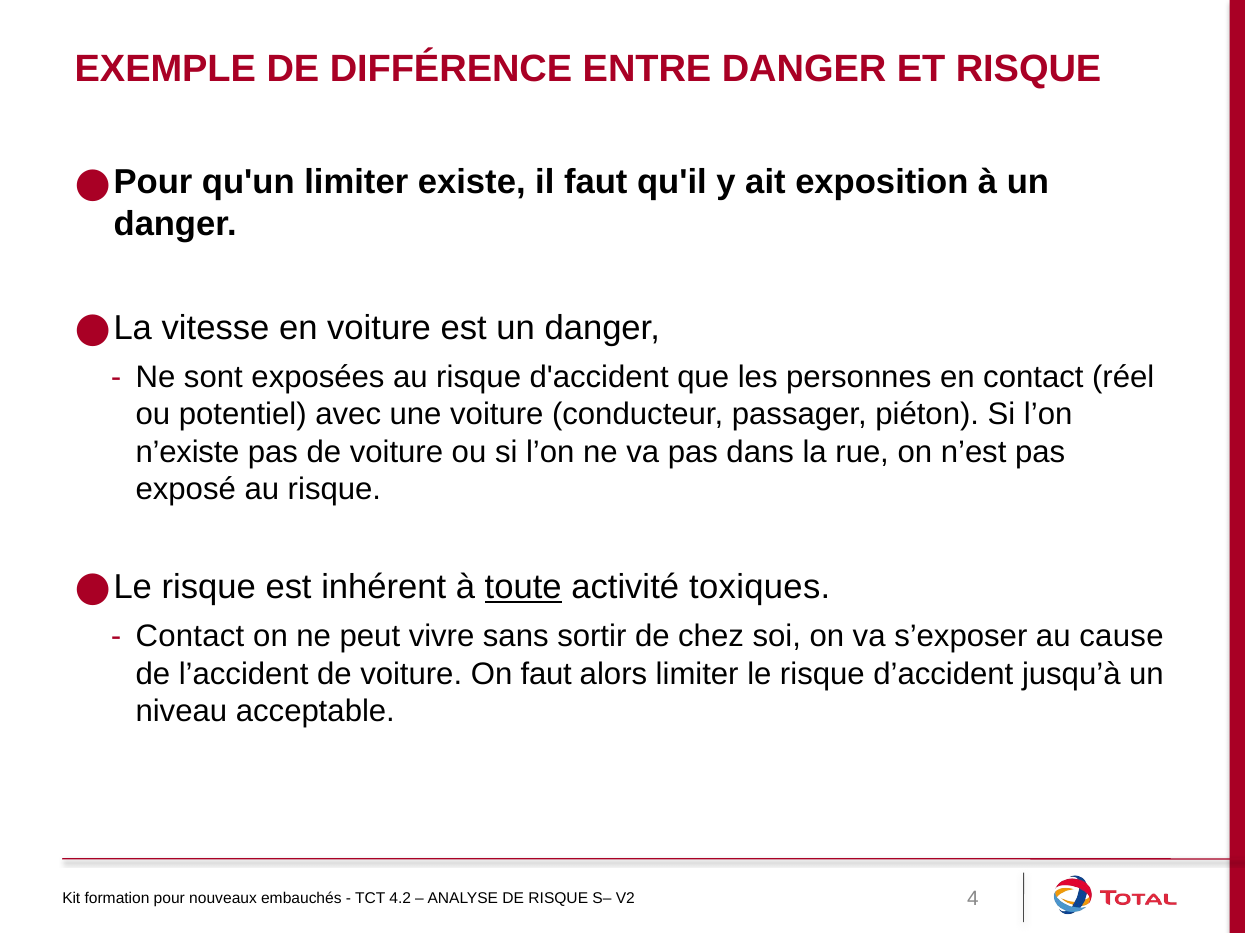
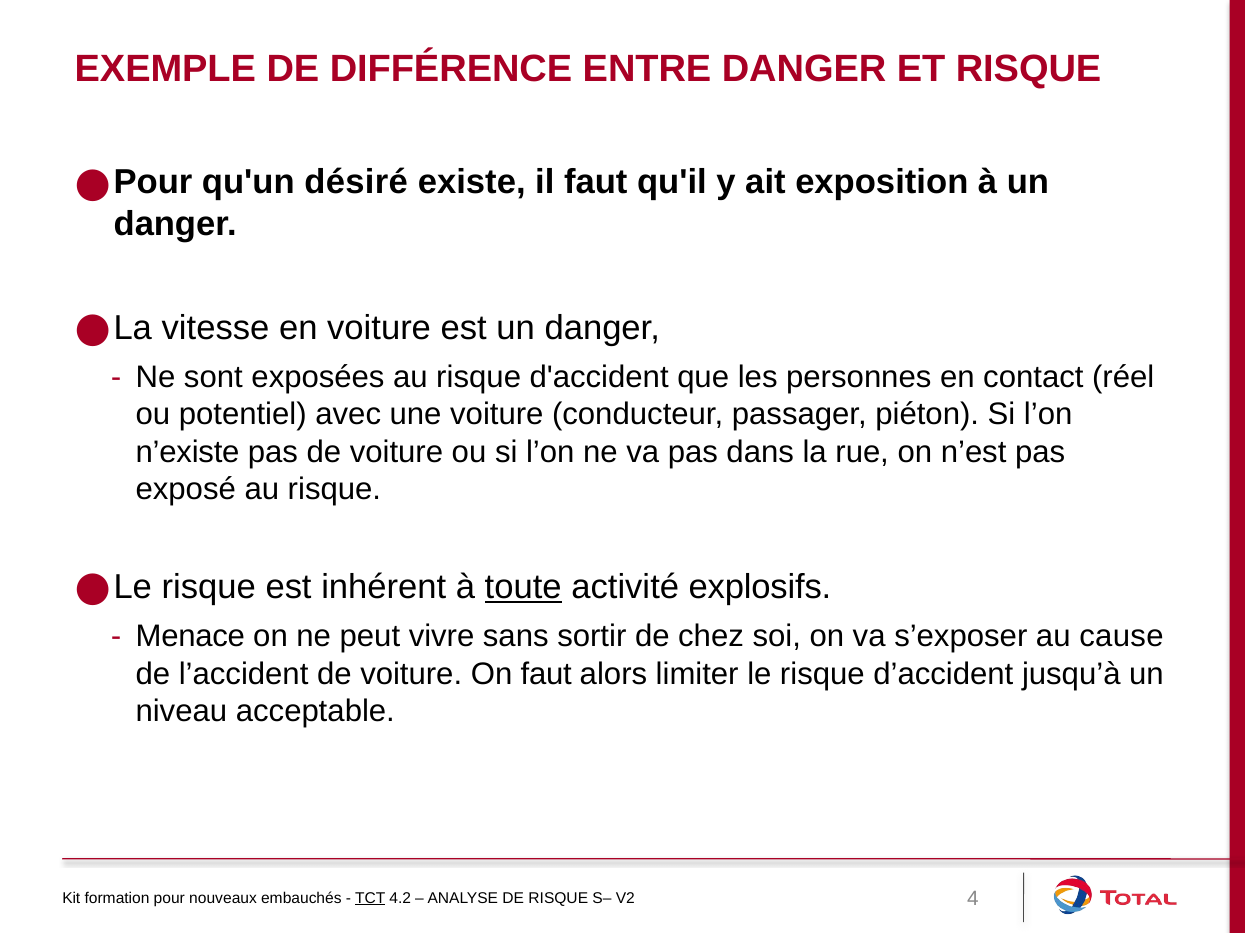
qu'un limiter: limiter -> désiré (356, 183)
toxiques: toxiques -> explosifs (760, 587)
Contact: Contact -> Menace (190, 637)
TCT underline: none -> present (370, 899)
